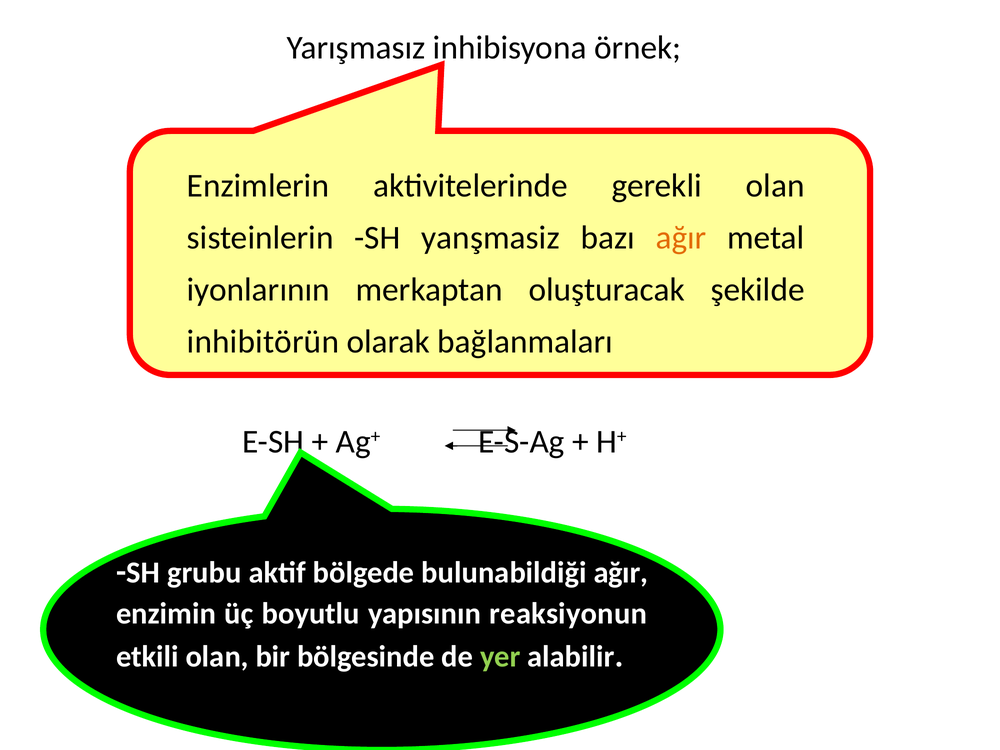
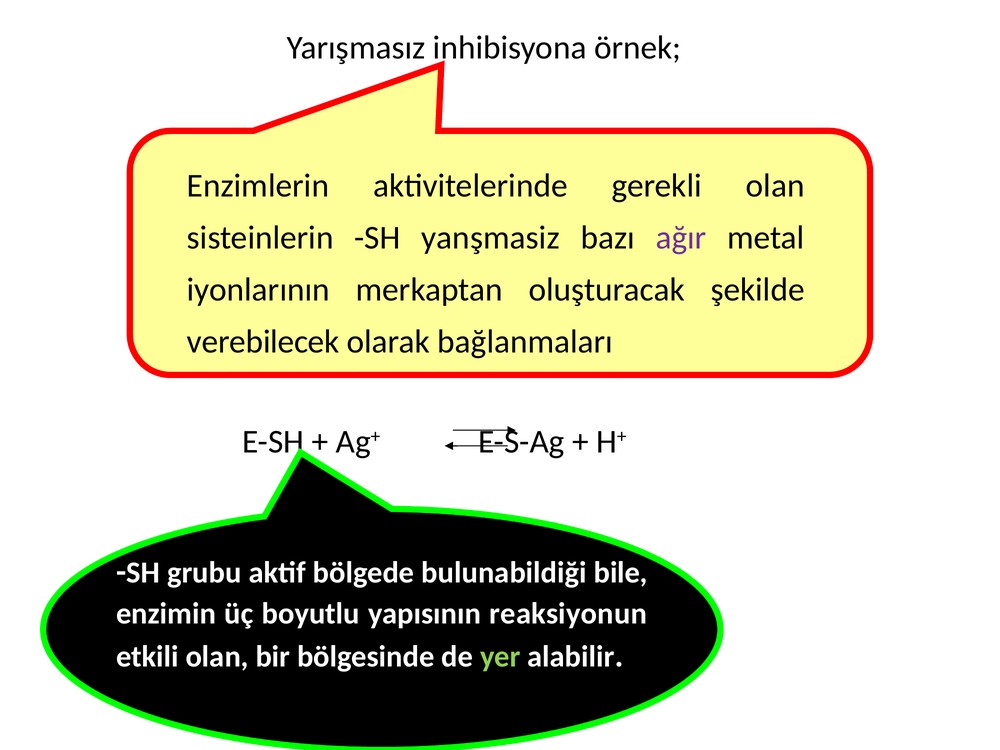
ağır colour: orange -> purple (681, 238)
inhibitörün: inhibitörün -> verebilecek (263, 342)
bulunabildiği ağır: ağır -> bile (621, 573)
